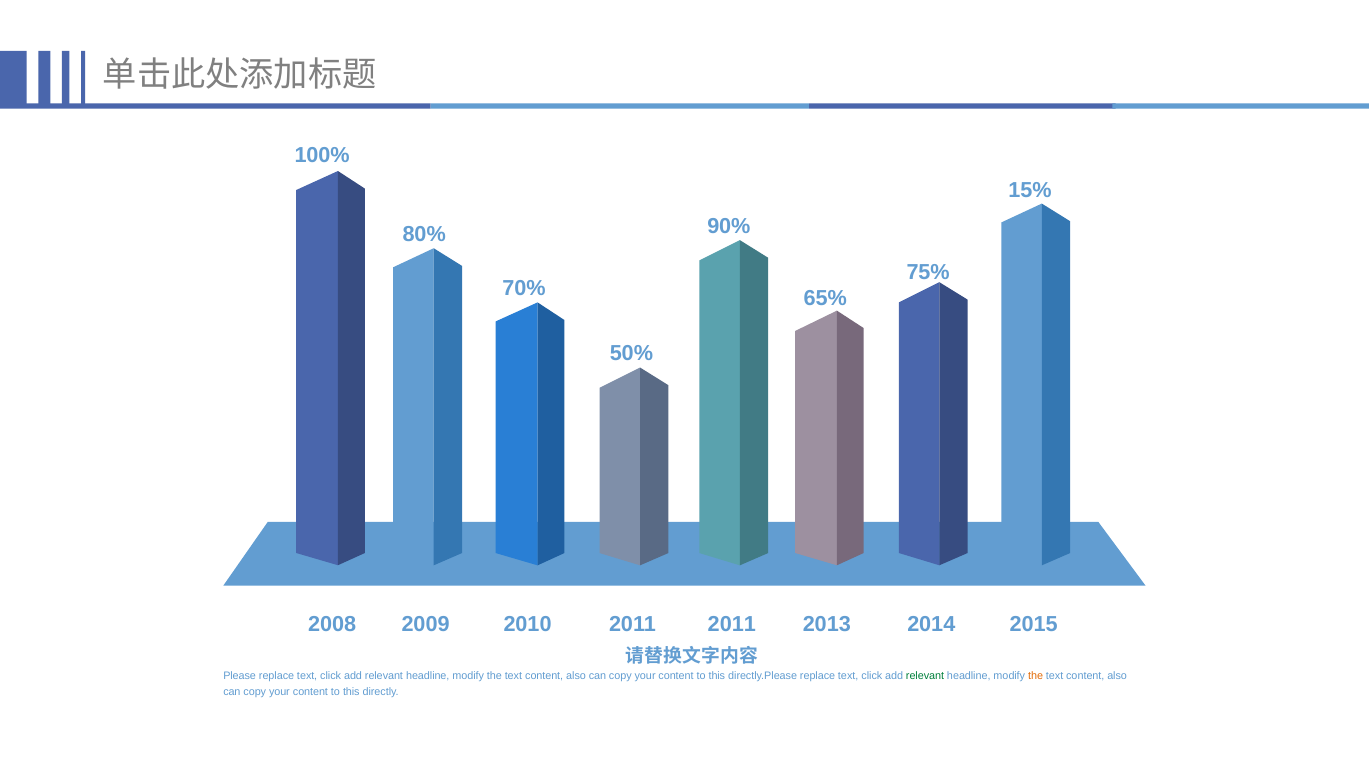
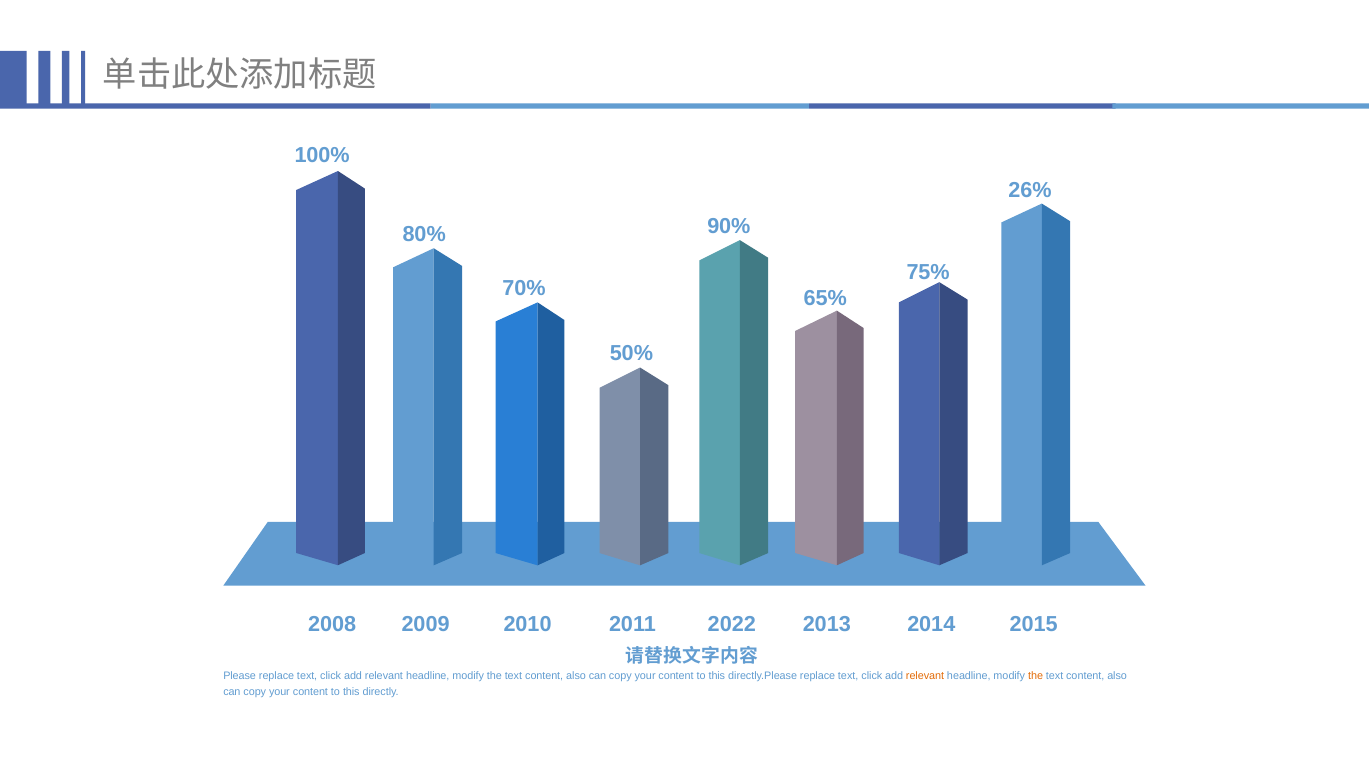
15%: 15% -> 26% (1030, 191)
2011: 2011 -> 2022 (732, 624)
relevant colour: green -> orange (925, 676)
